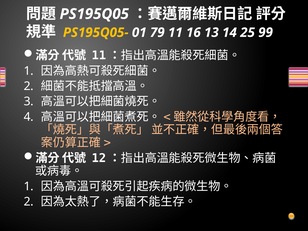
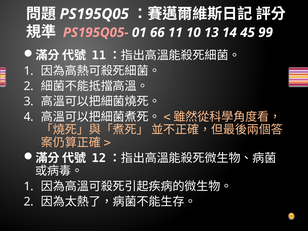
PS195Q05- colour: yellow -> pink (96, 33)
79: 79 -> 66 (157, 33)
16: 16 -> 10 (193, 33)
25: 25 -> 45 (248, 33)
